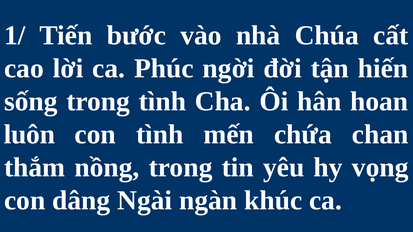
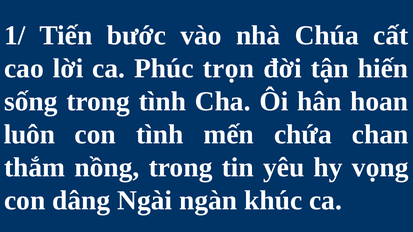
ngời: ngời -> trọn (228, 69)
